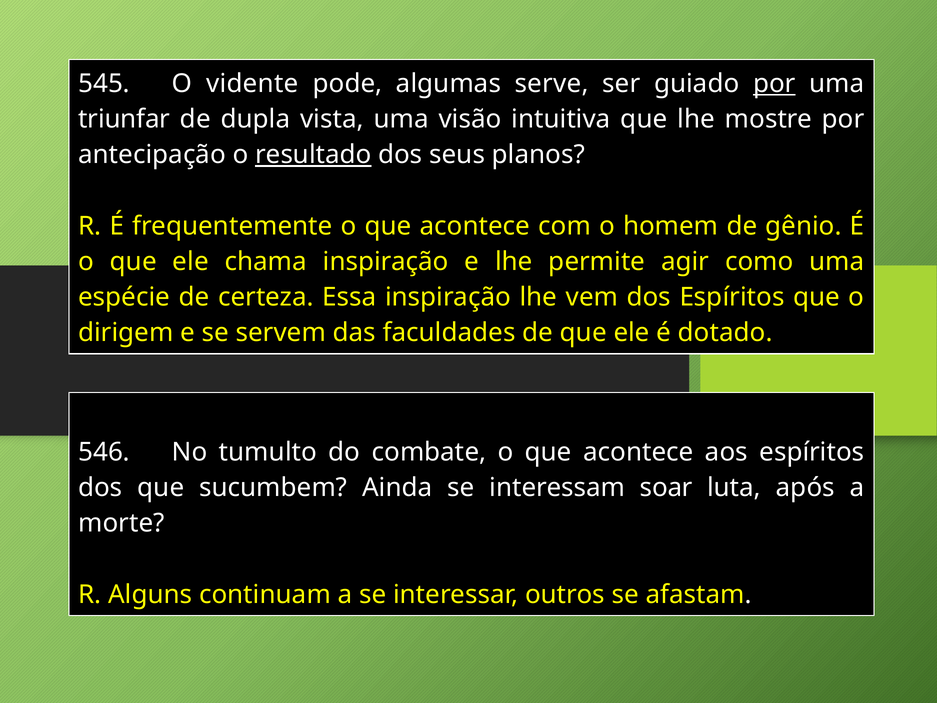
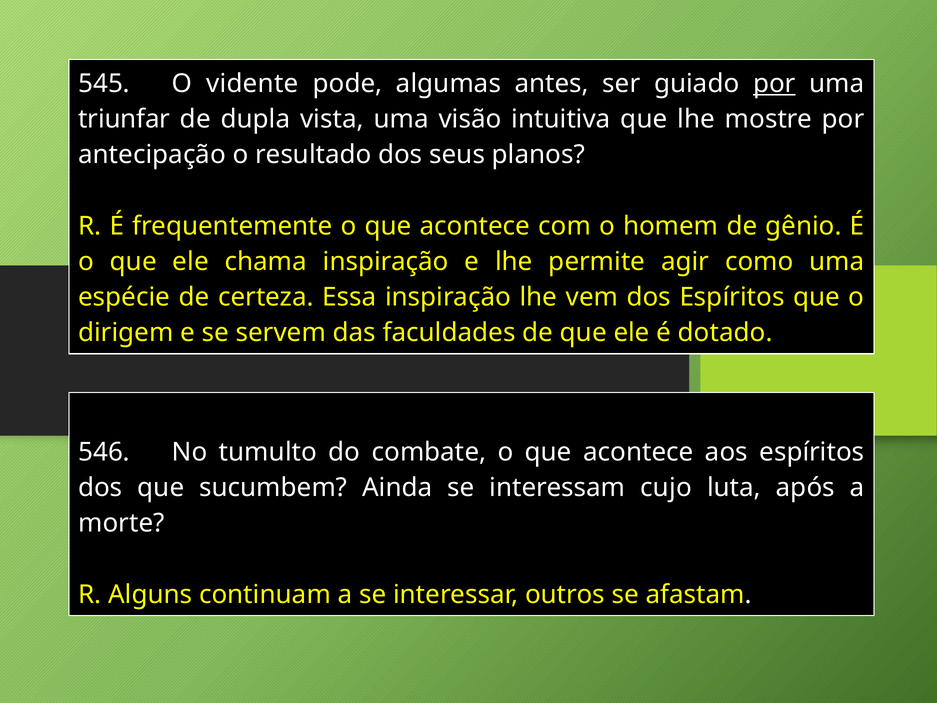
serve: serve -> antes (552, 84)
resultado underline: present -> none (313, 155)
soar: soar -> cujo (666, 488)
